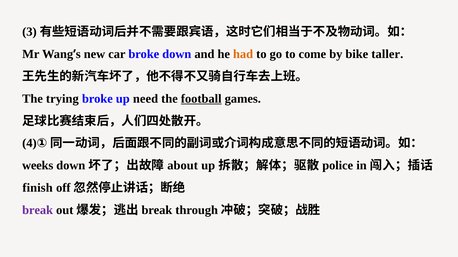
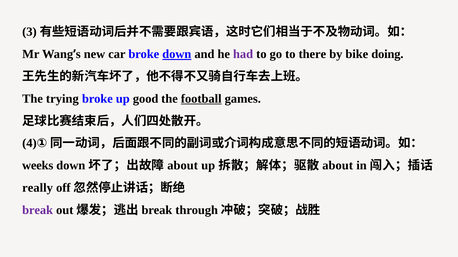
down underline: none -> present (177, 54)
had colour: orange -> purple (243, 54)
come: come -> there (312, 54)
taller: taller -> doing (387, 54)
need: need -> good (146, 99)
police: police -> about (338, 166)
finish: finish -> really (38, 188)
